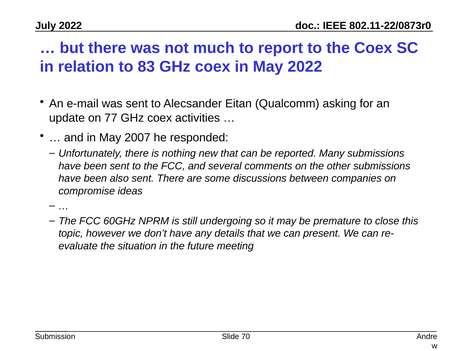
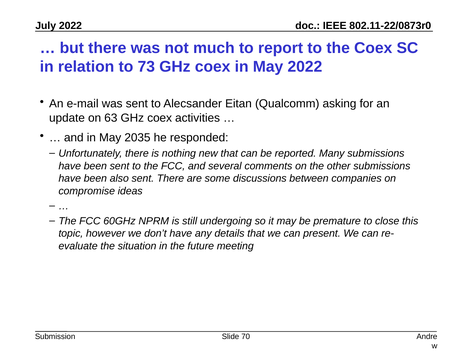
83: 83 -> 73 (146, 67)
77: 77 -> 63 (111, 118)
2007: 2007 -> 2035 (137, 138)
